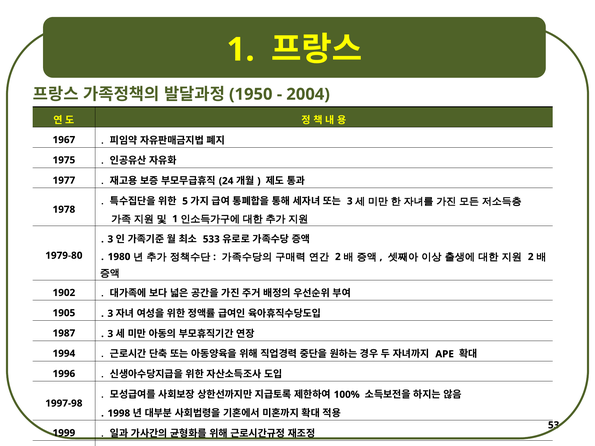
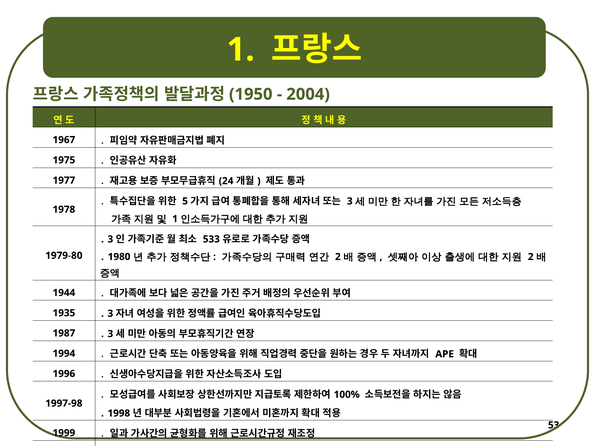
1902: 1902 -> 1944 (64, 293)
1905: 1905 -> 1935 (64, 313)
